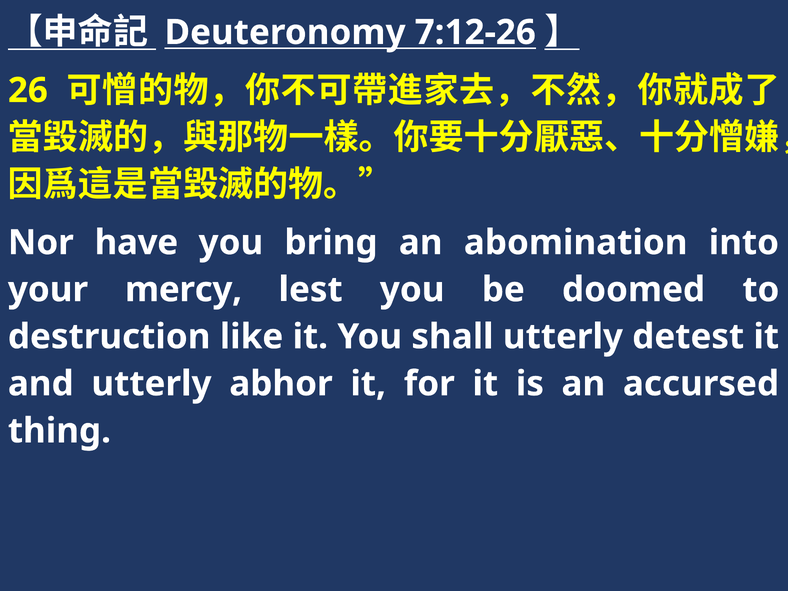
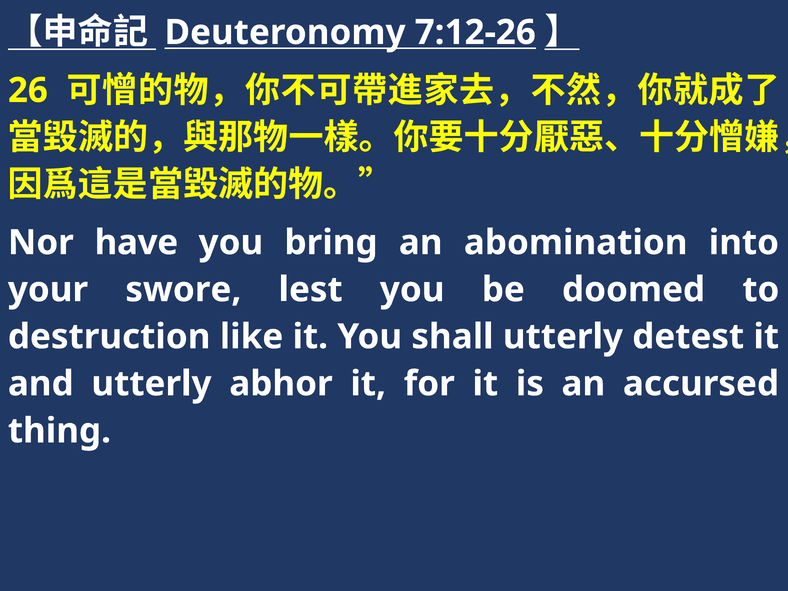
mercy: mercy -> swore (183, 290)
